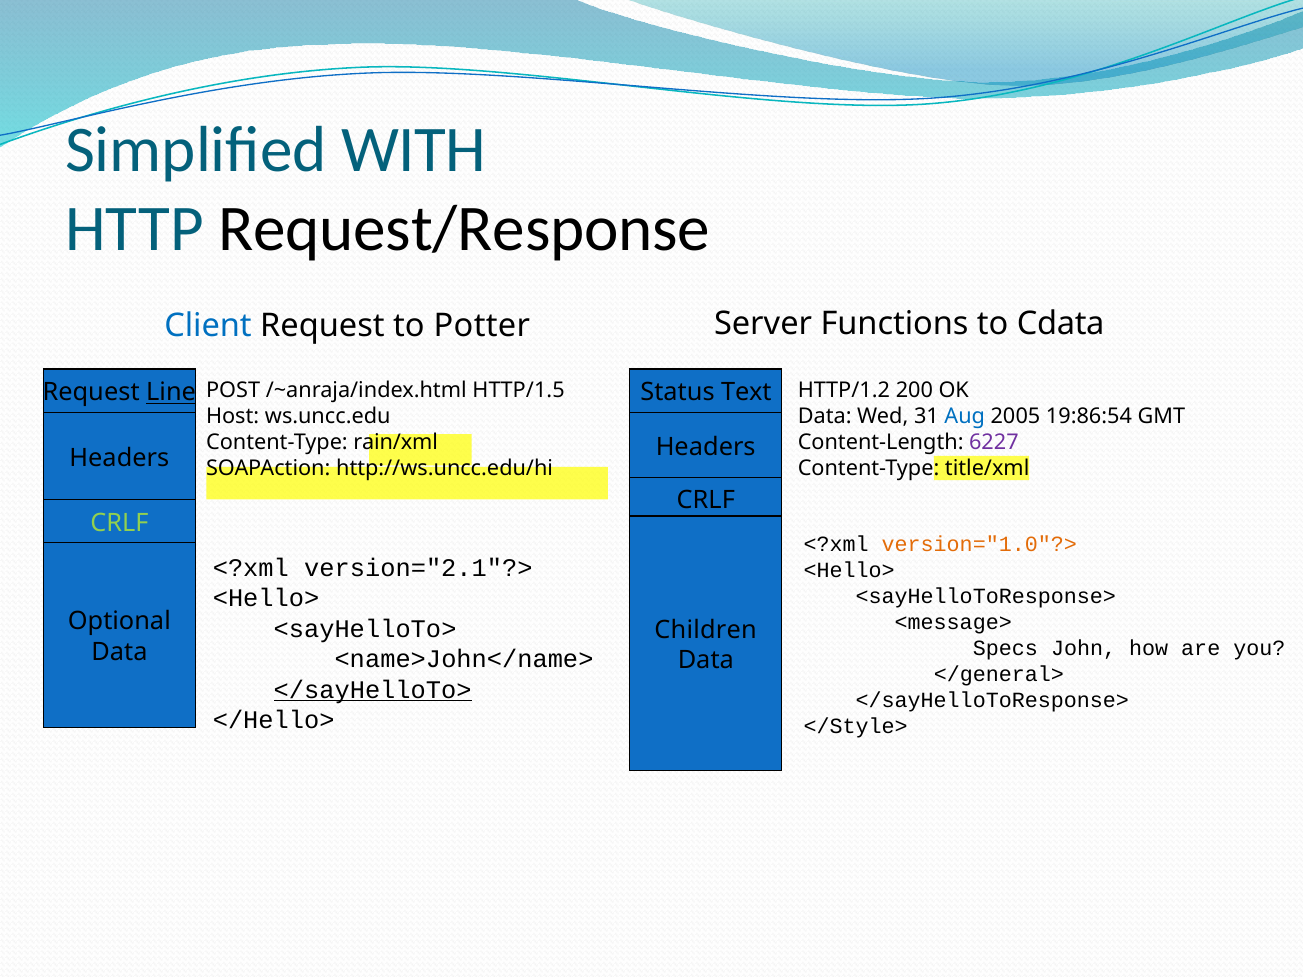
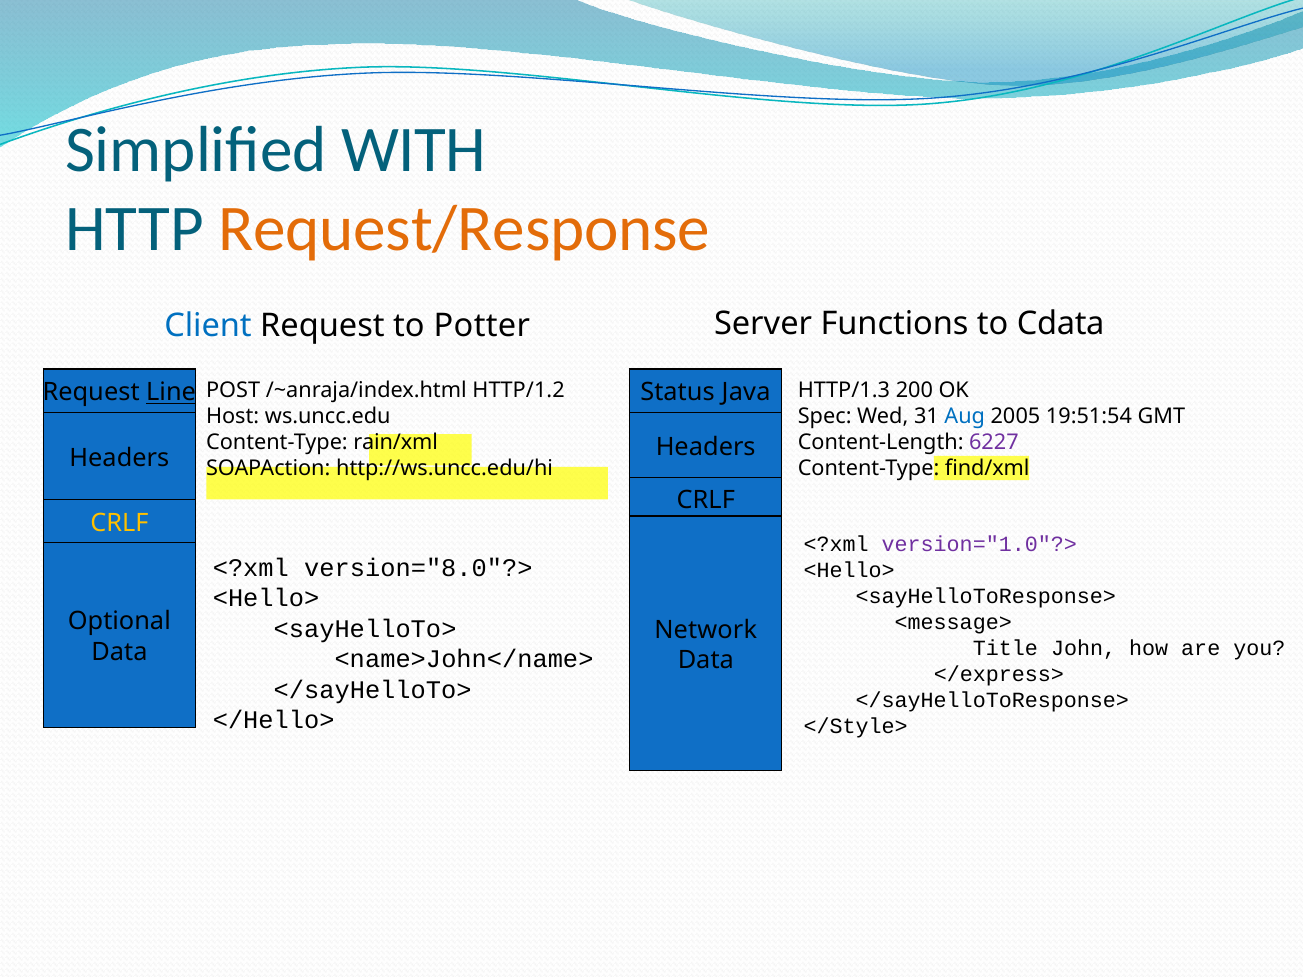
Request/Response colour: black -> orange (464, 229)
HTTP/1.5: HTTP/1.5 -> HTTP/1.2 (519, 390)
HTTP/1.2: HTTP/1.2 -> HTTP/1.3 (844, 390)
Text: Text -> Java (746, 393)
Data: Data -> Spec (825, 416)
19:86:54: 19:86:54 -> 19:51:54 (1089, 416)
title/xml: title/xml -> find/xml (987, 468)
CRLF colour: light green -> yellow (119, 523)
version="1.0"?> colour: orange -> purple (979, 544)
version="2.1"?>: version="2.1"?> -> version="8.0"?> (418, 568)
Children: Children -> Network (706, 630)
Specs: Specs -> Title (1005, 648)
</general>: </general> -> </express> (999, 675)
</sayHelloTo> underline: present -> none (373, 690)
